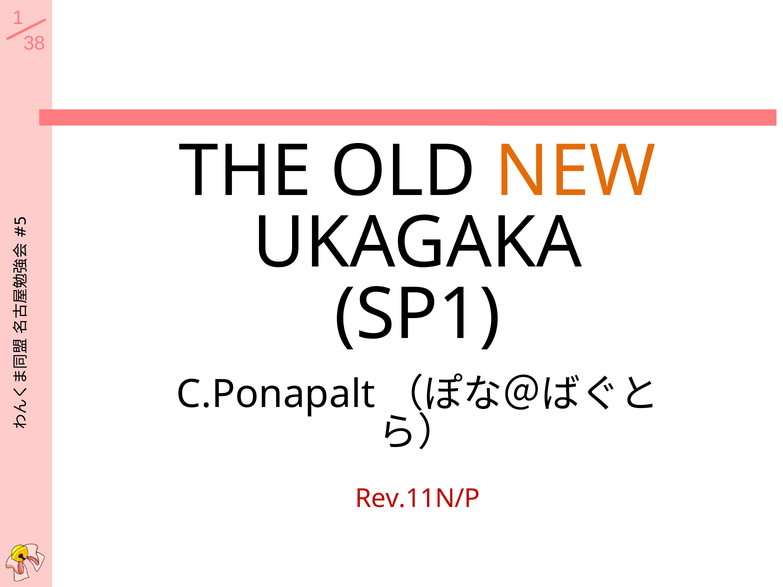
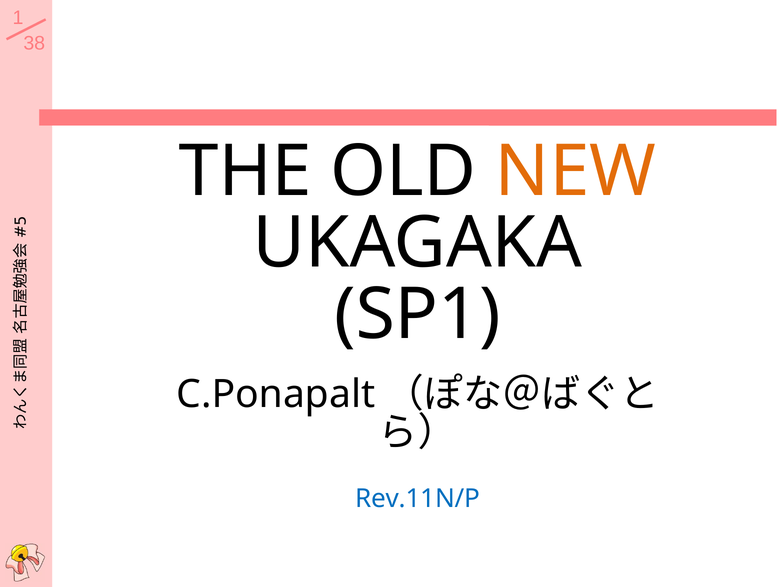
Rev.11N/P colour: red -> blue (418, 499)
